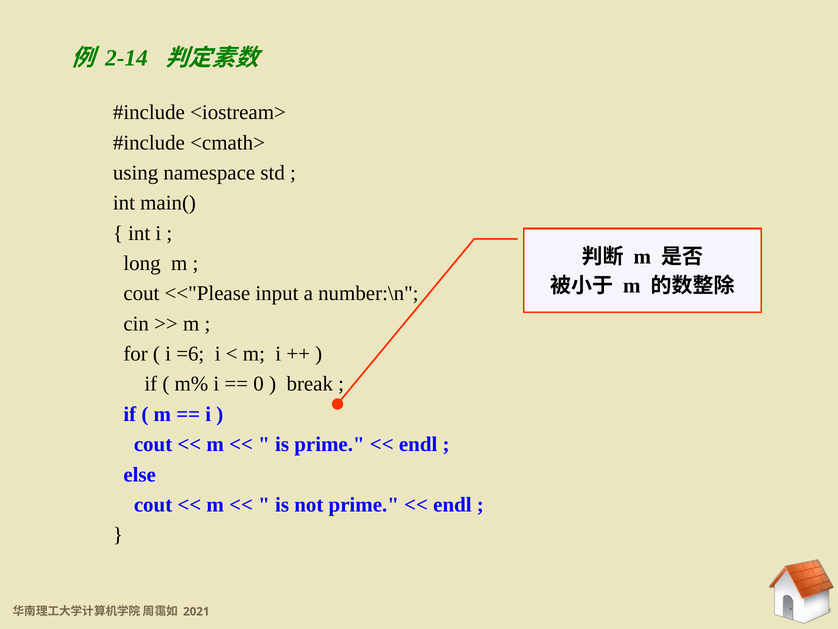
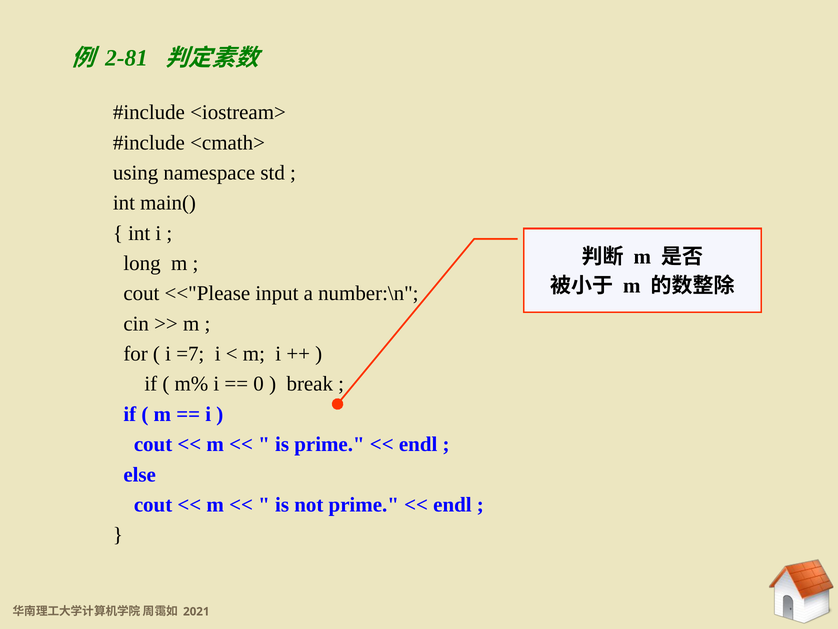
2-14: 2-14 -> 2-81 (126, 58)
=6: =6 -> =7 (190, 354)
